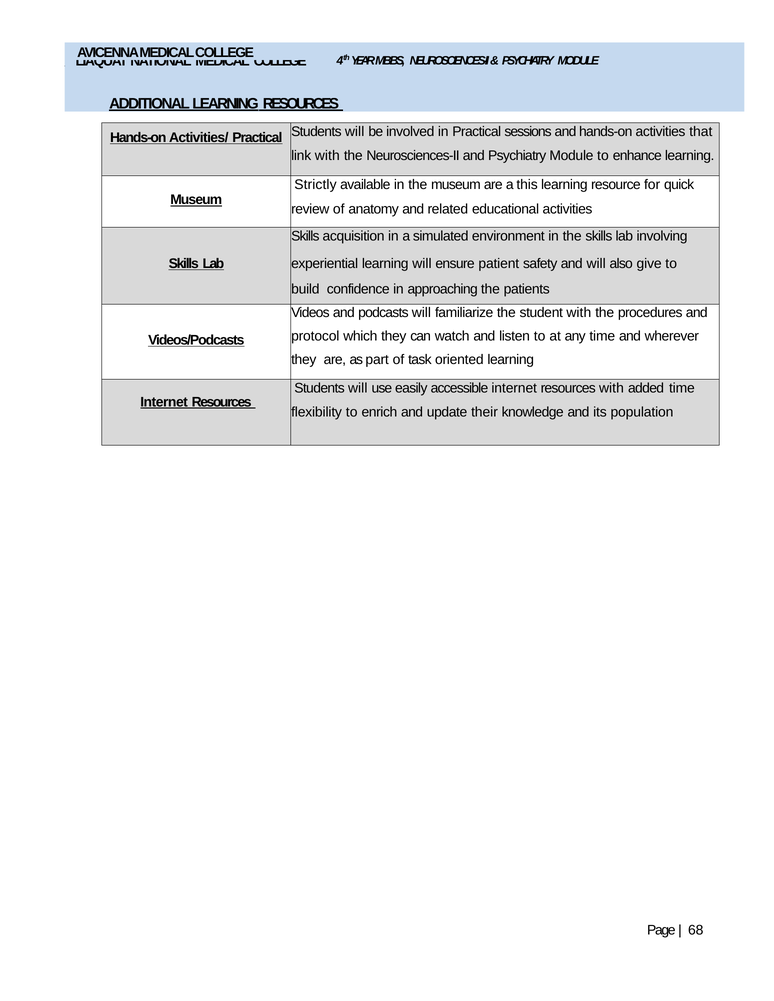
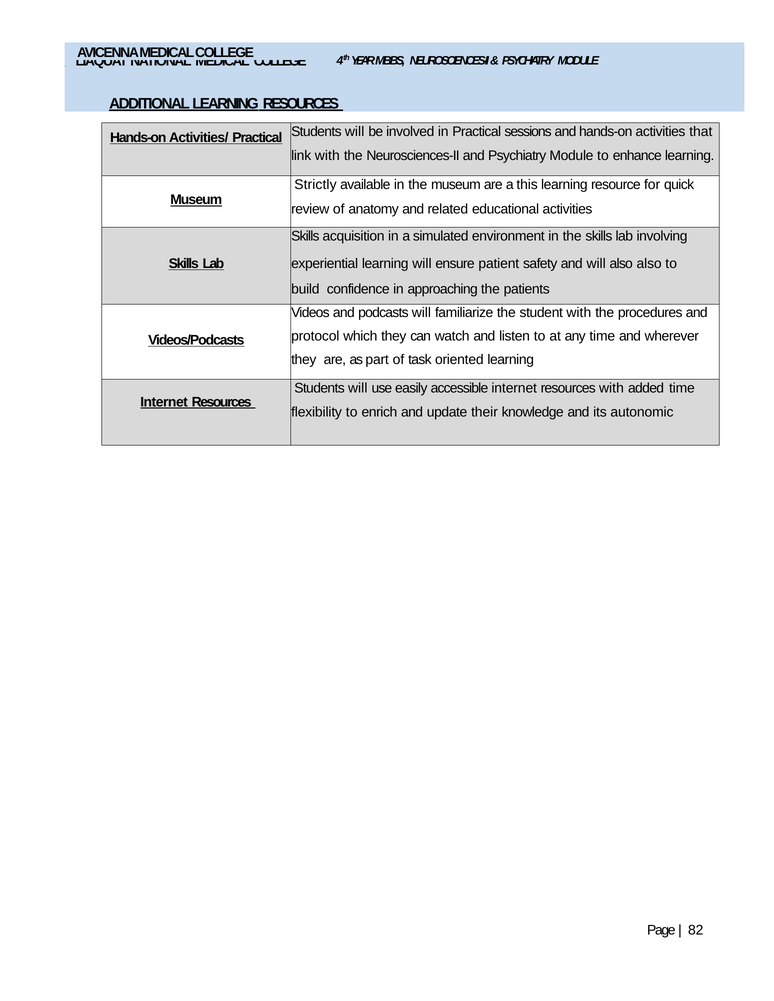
also give: give -> also (649, 264)
population: population -> autonomic (642, 412)
68: 68 -> 82 (696, 931)
